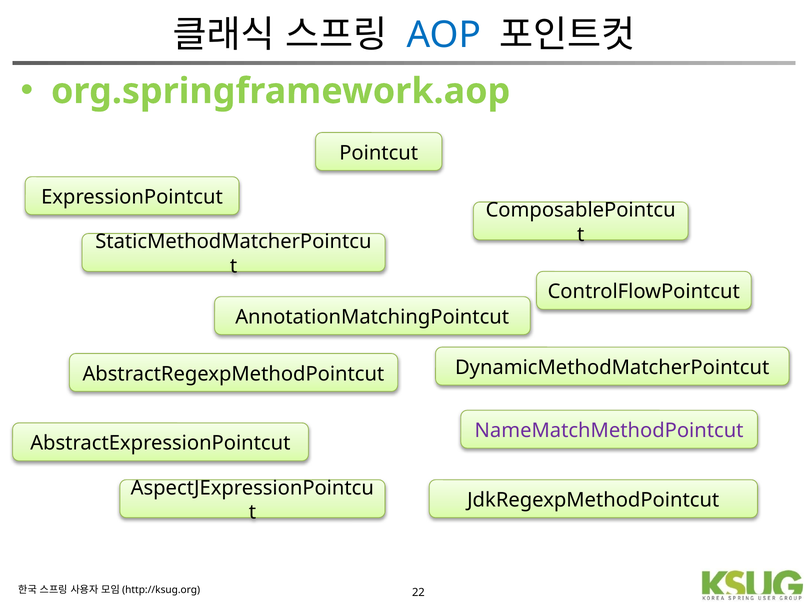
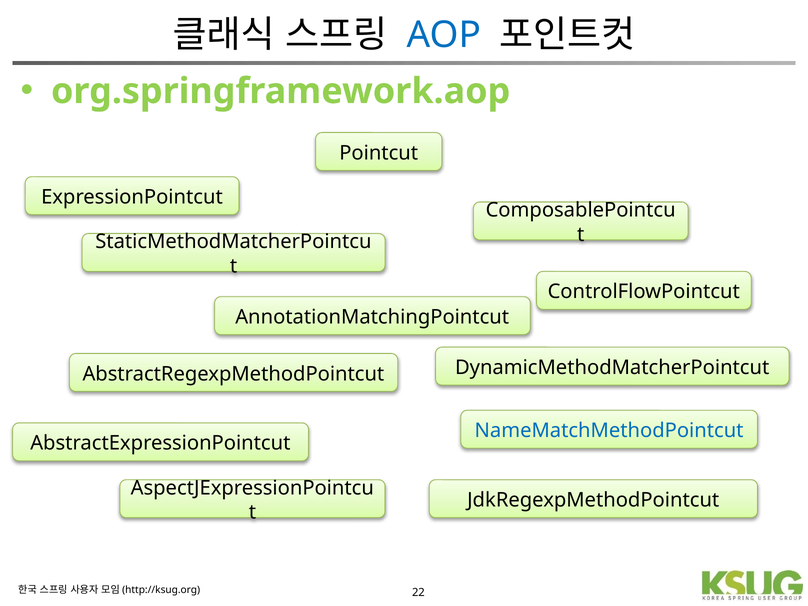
NameMatchMethodPointcut colour: purple -> blue (609, 431)
